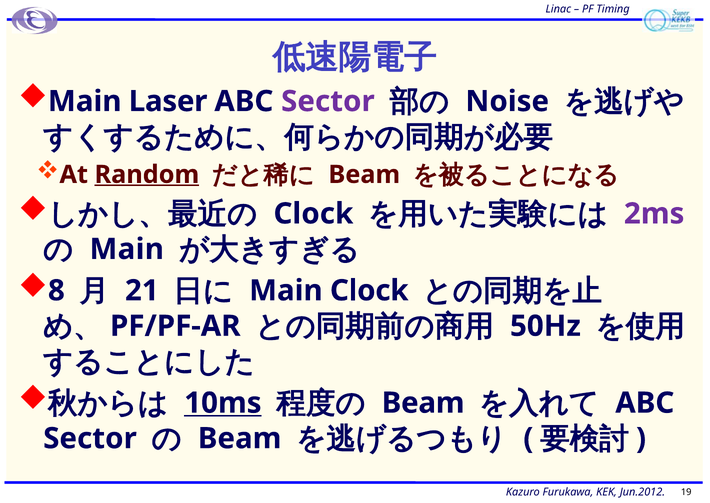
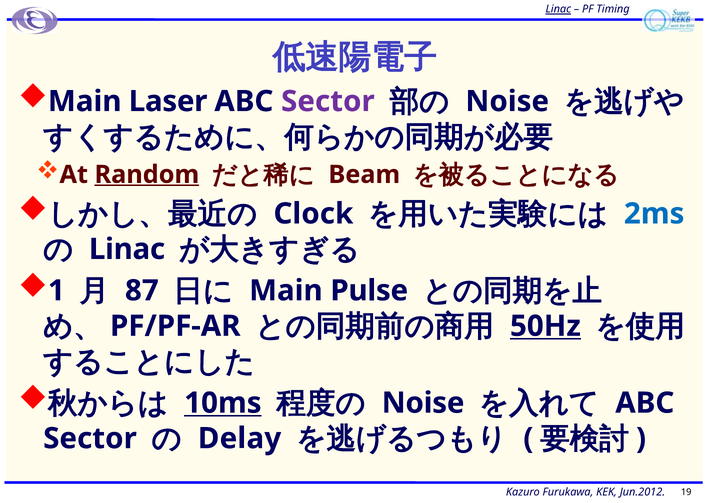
Linac underline: none -> present (558, 9)
2ms colour: purple -> blue (654, 213)
Main: Main -> Linac (127, 249)
8: 8 -> 1 (56, 290)
21: 21 -> 87 (142, 290)
Main Clock: Clock -> Pulse (369, 290)
50Hz underline: none -> present (545, 326)
Beam: Beam -> Noise (423, 402)
Beam: Beam -> Delay (239, 438)
